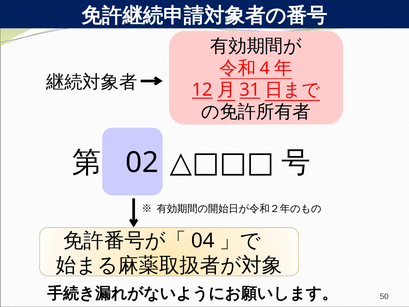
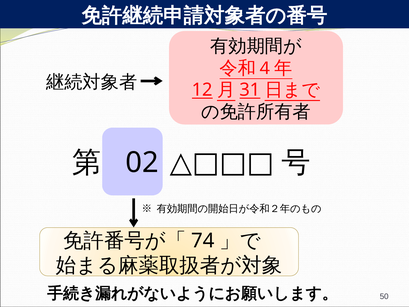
04: 04 -> 74 (203, 241)
